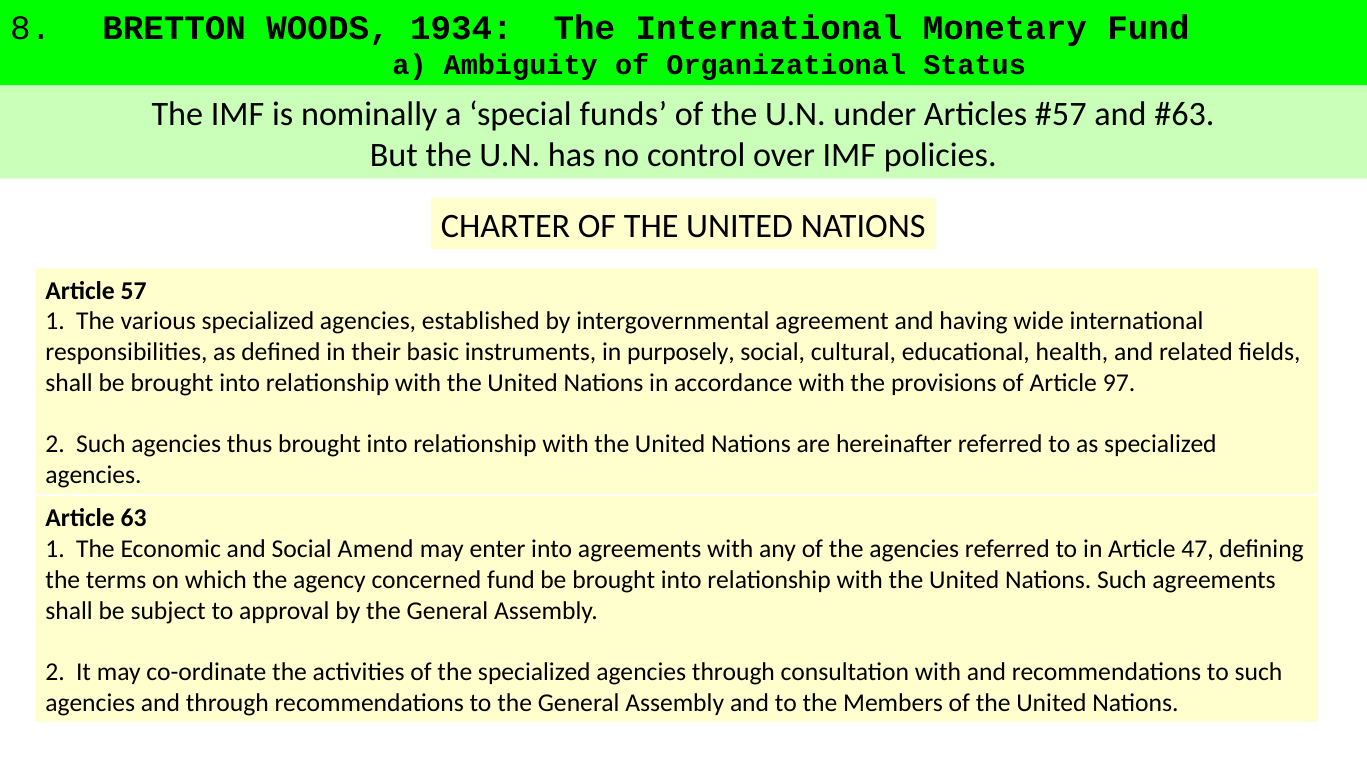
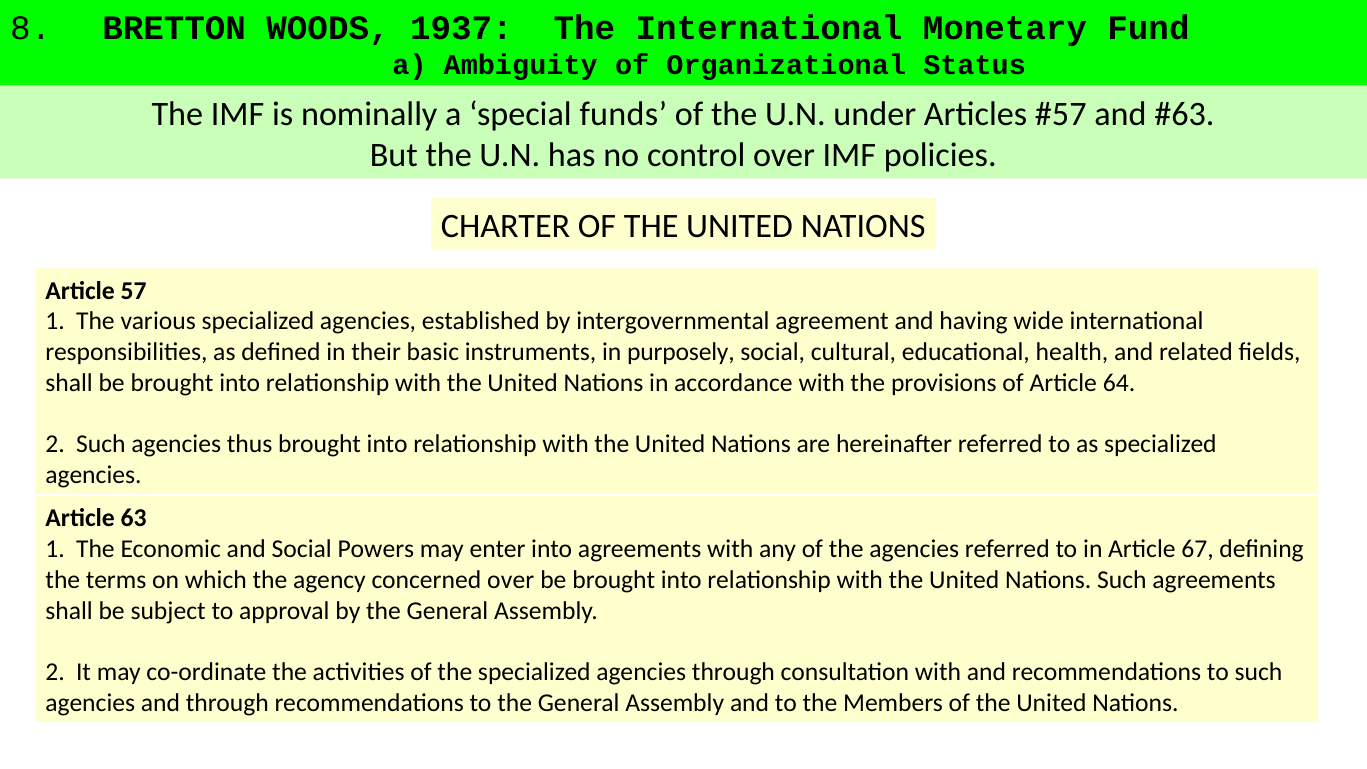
1934: 1934 -> 1937 (461, 28)
97: 97 -> 64 (1119, 383)
Amend: Amend -> Powers (376, 549)
47: 47 -> 67 (1198, 549)
concerned fund: fund -> over (511, 580)
